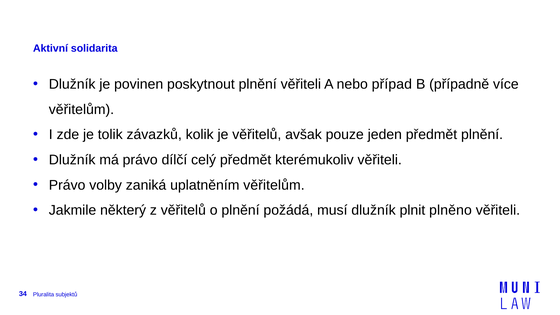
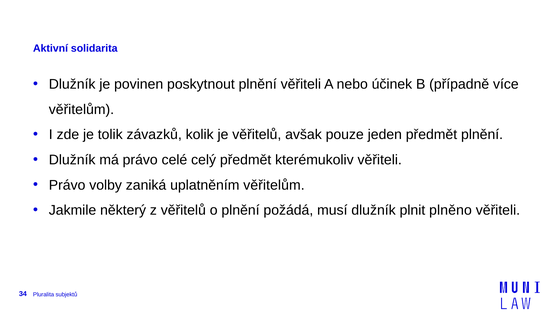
případ: případ -> účinek (392, 84)
dílčí: dílčí -> celé (174, 160)
